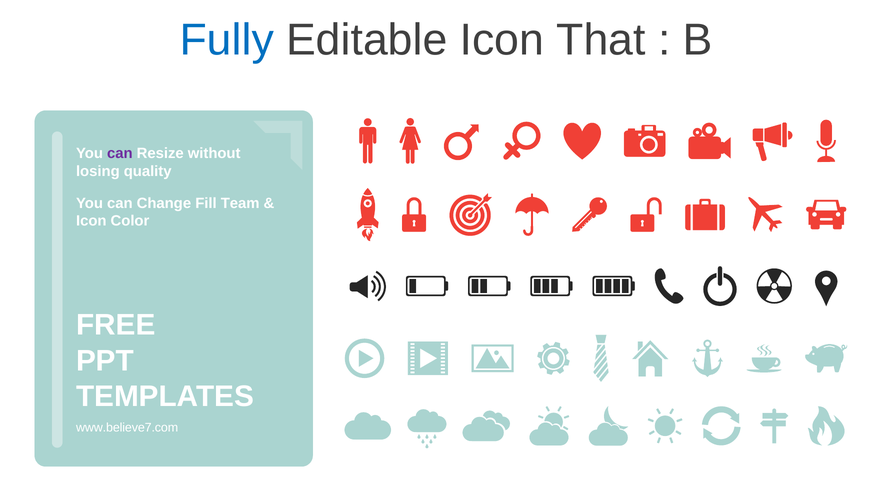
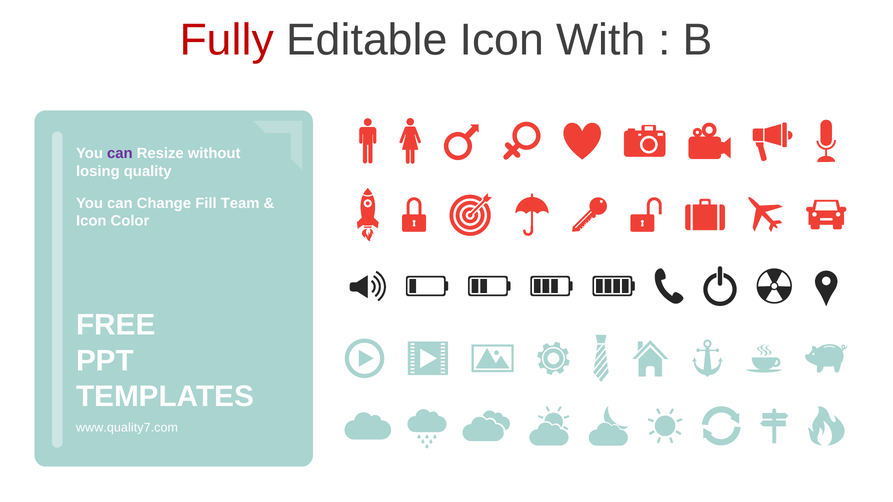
Fully colour: blue -> red (227, 40)
That: That -> With (601, 40)
www.believe7.com: www.believe7.com -> www.quality7.com (127, 428)
